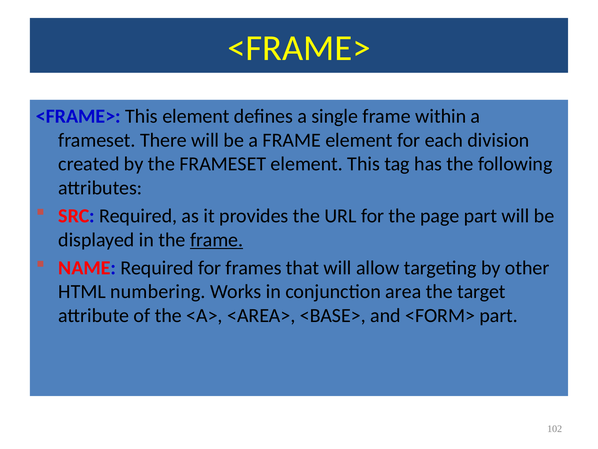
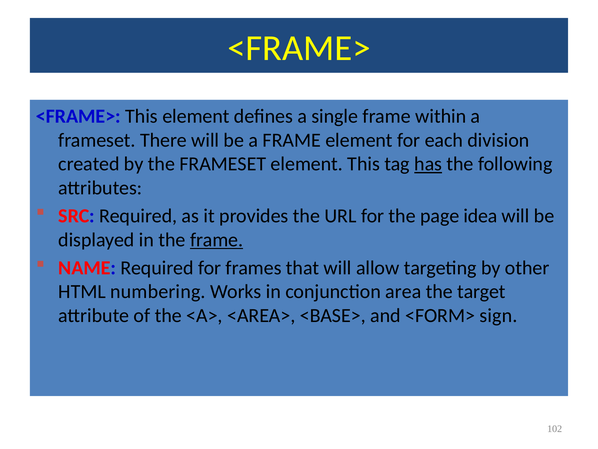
has underline: none -> present (428, 164)
page part: part -> idea (481, 216)
<FORM> part: part -> sign (499, 315)
